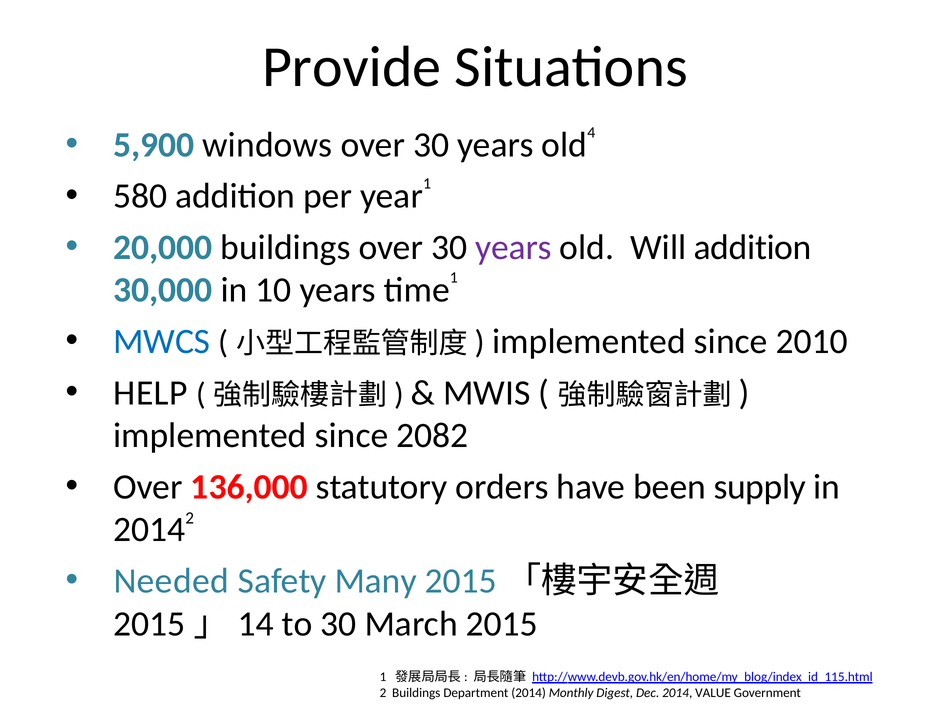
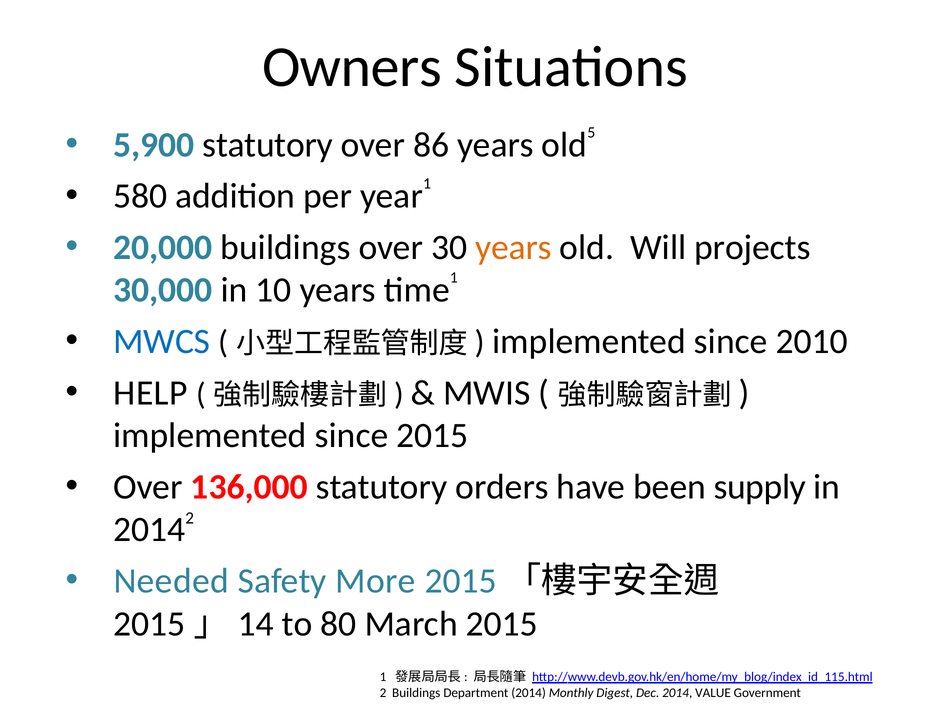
Provide: Provide -> Owners (352, 67)
5,900 windows: windows -> statutory (268, 145)
30: 30 -> 86 (431, 145)
4: 4 -> 5 (591, 132)
years colour: purple -> orange (513, 247)
Will addition: addition -> projects (753, 247)
since 2082: 2082 -> 2015 (432, 435)
Many: Many -> More (375, 581)
to 30: 30 -> 80 (338, 623)
